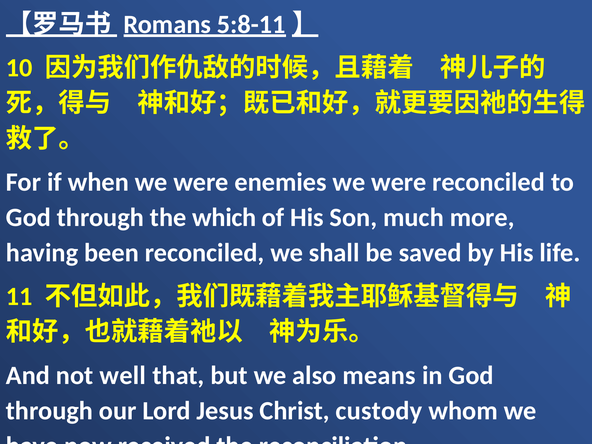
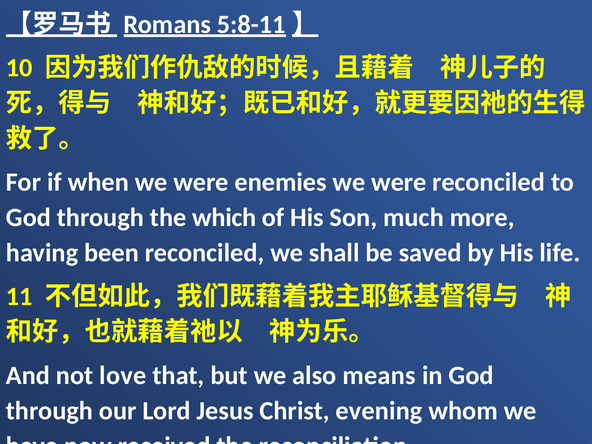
well: well -> love (123, 375)
custody: custody -> evening (379, 411)
